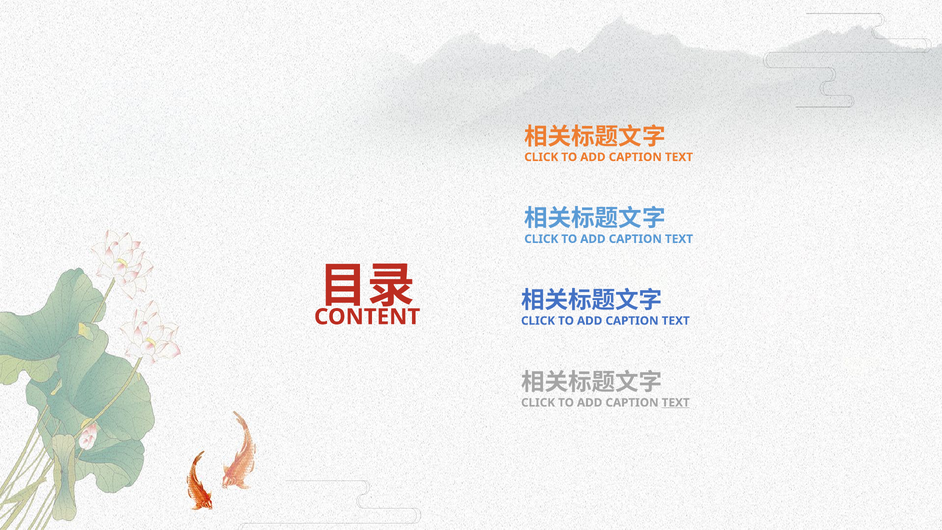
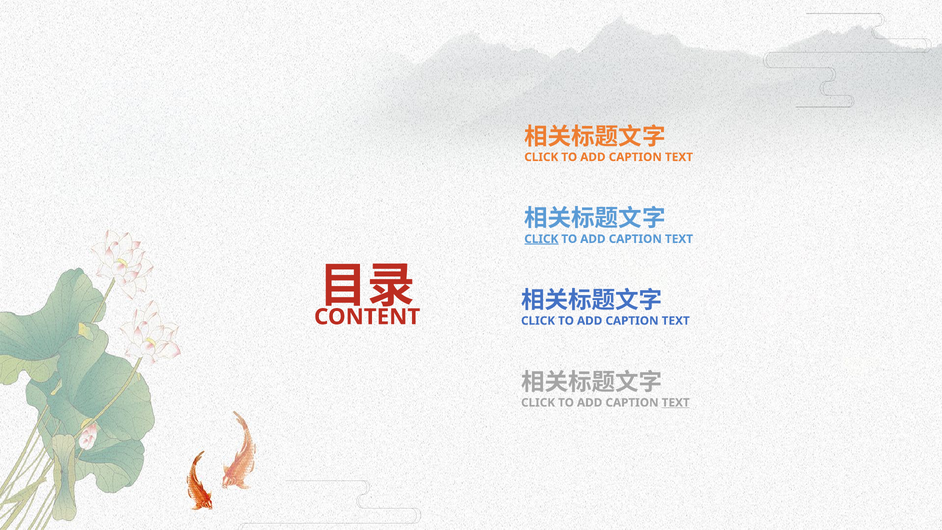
CLICK underline: none -> present (541, 239)
